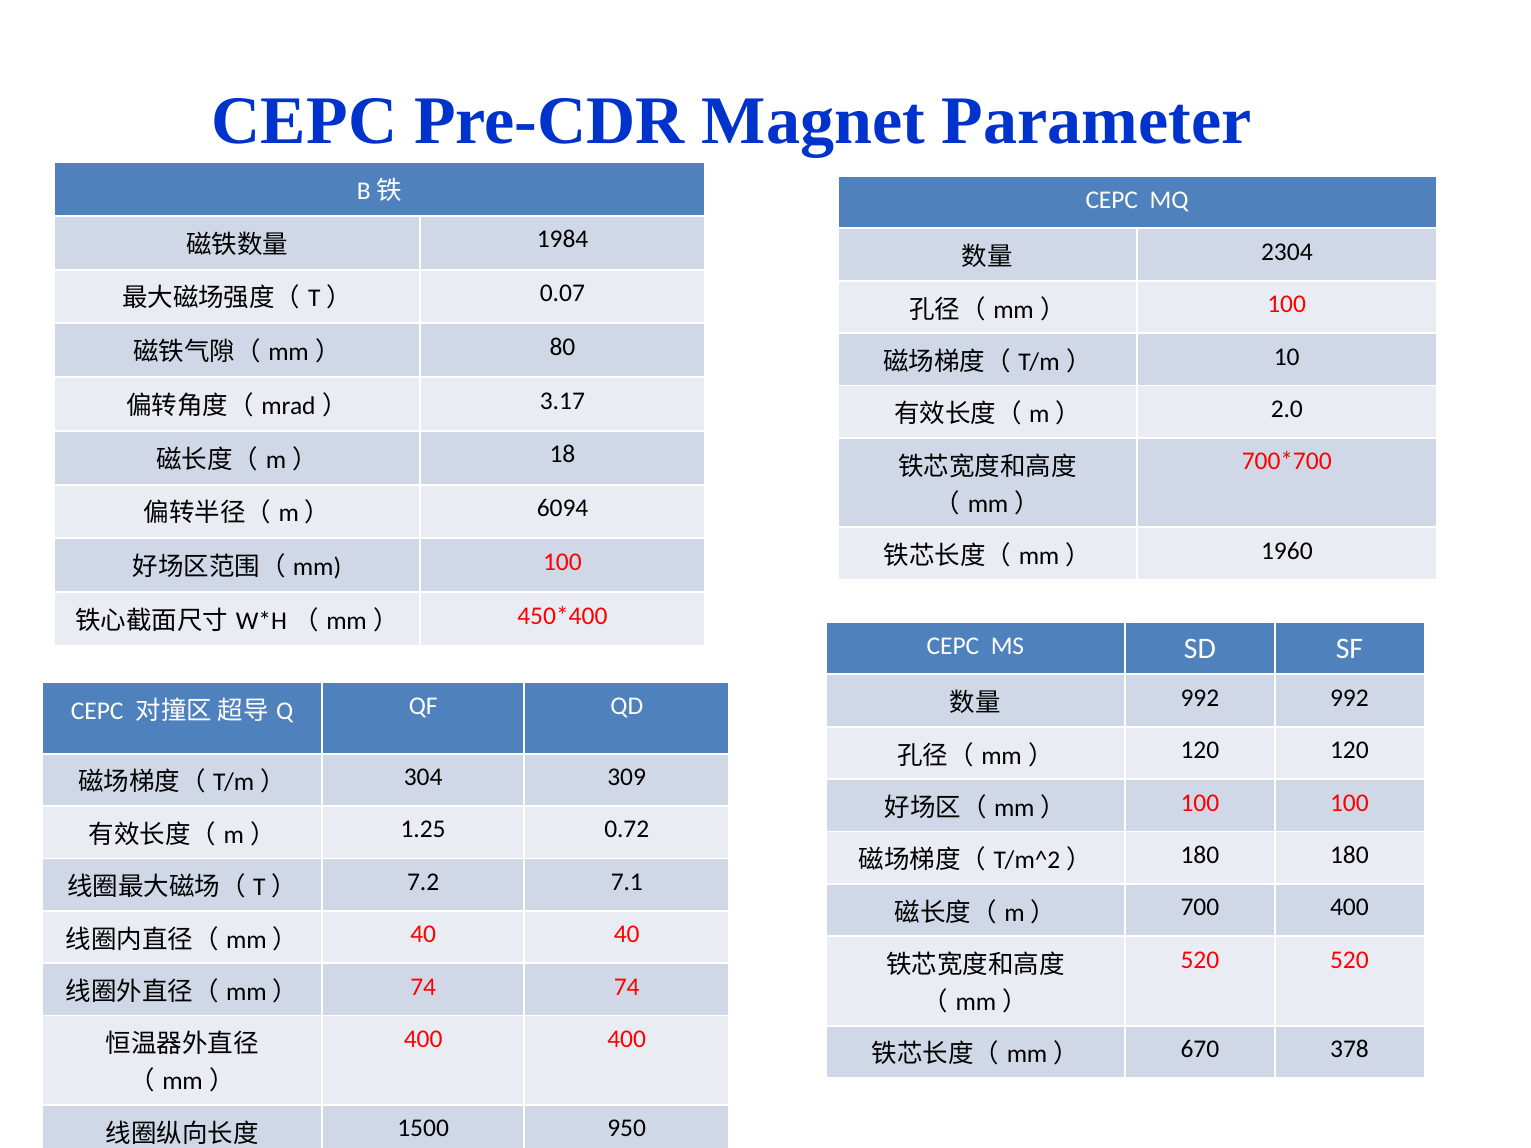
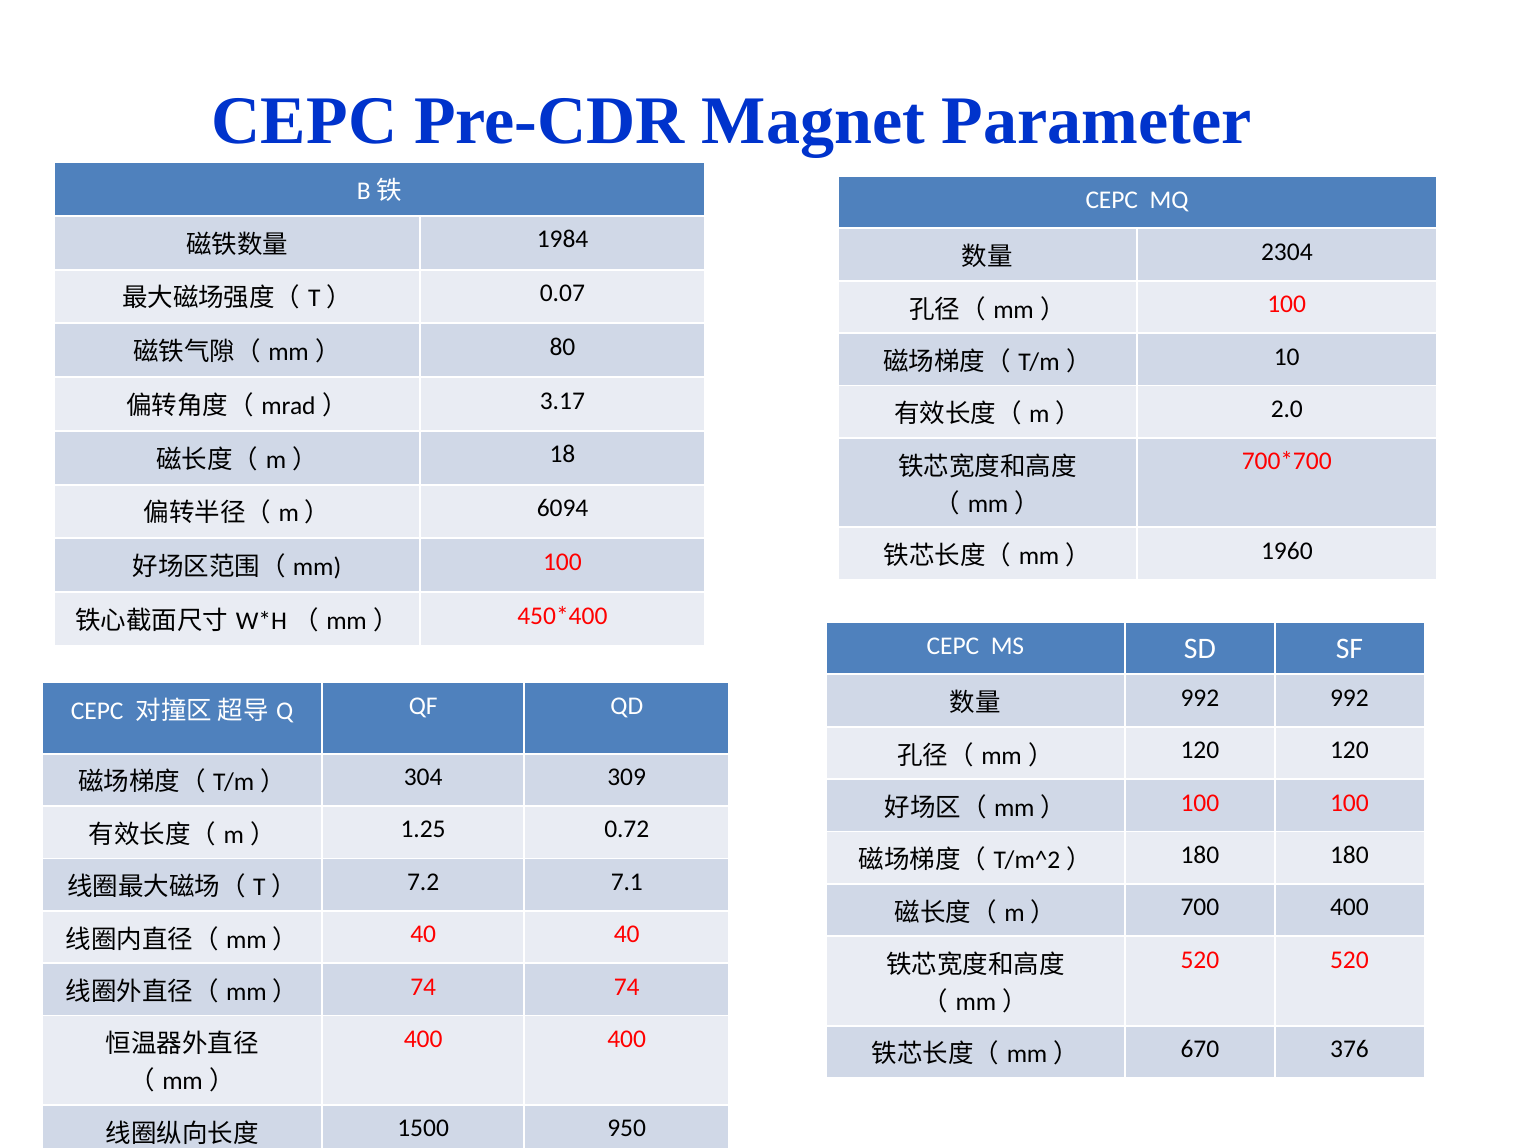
378: 378 -> 376 (1350, 1049)
